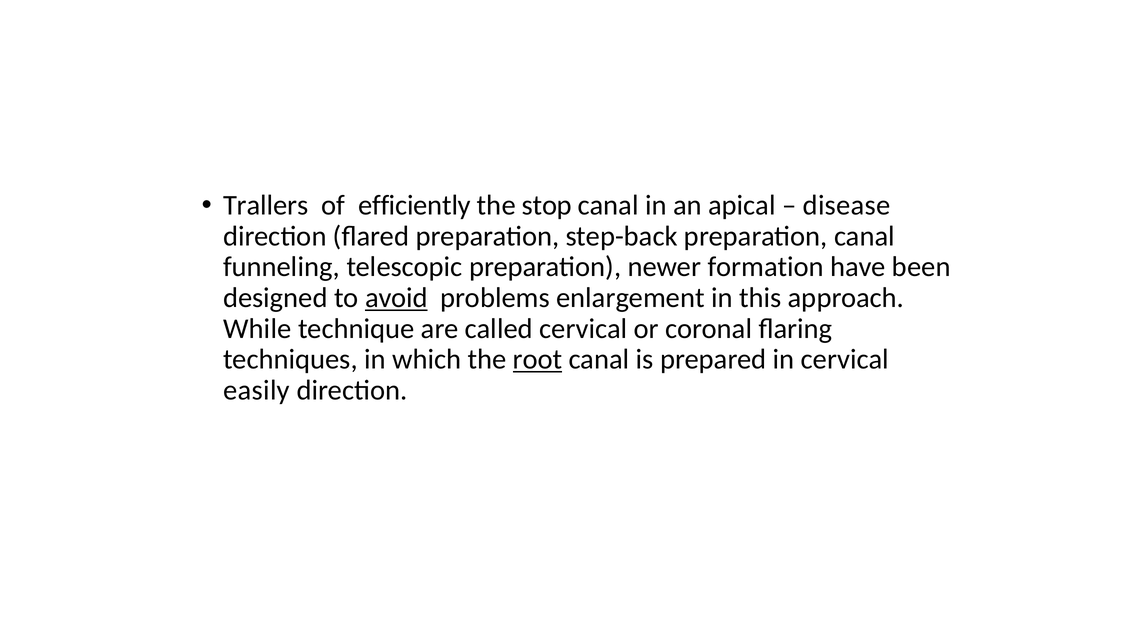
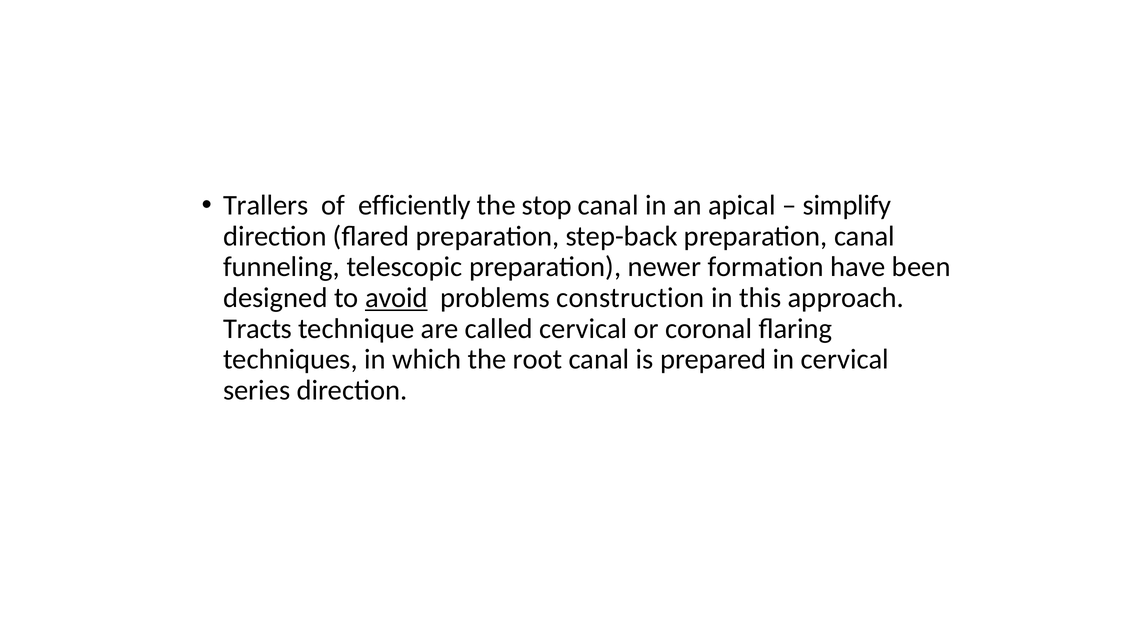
disease: disease -> simplify (847, 205)
enlargement: enlargement -> construction (630, 298)
While: While -> Tracts (257, 329)
root underline: present -> none (538, 360)
easily: easily -> series (257, 391)
